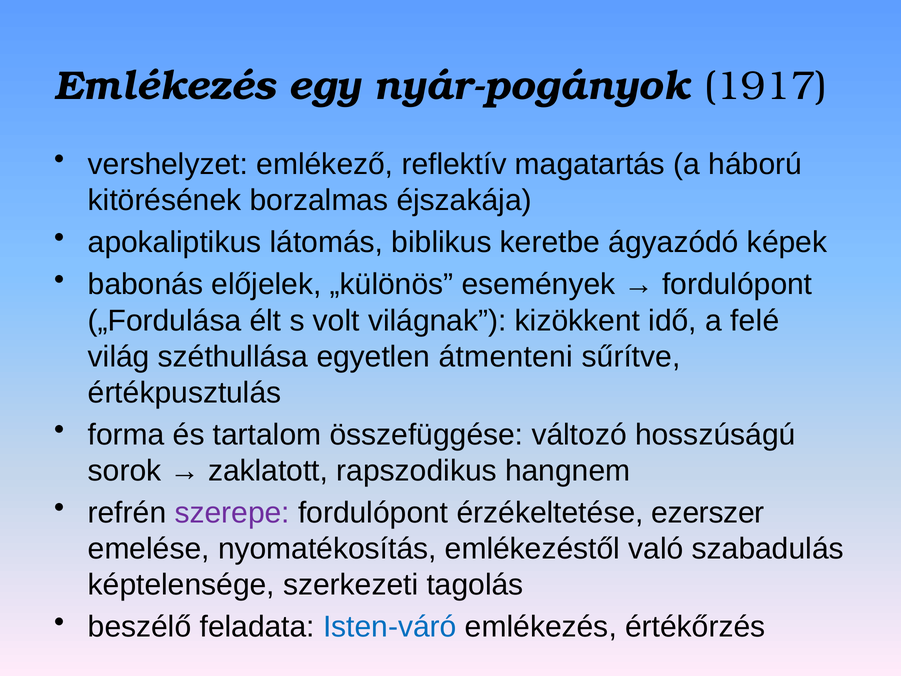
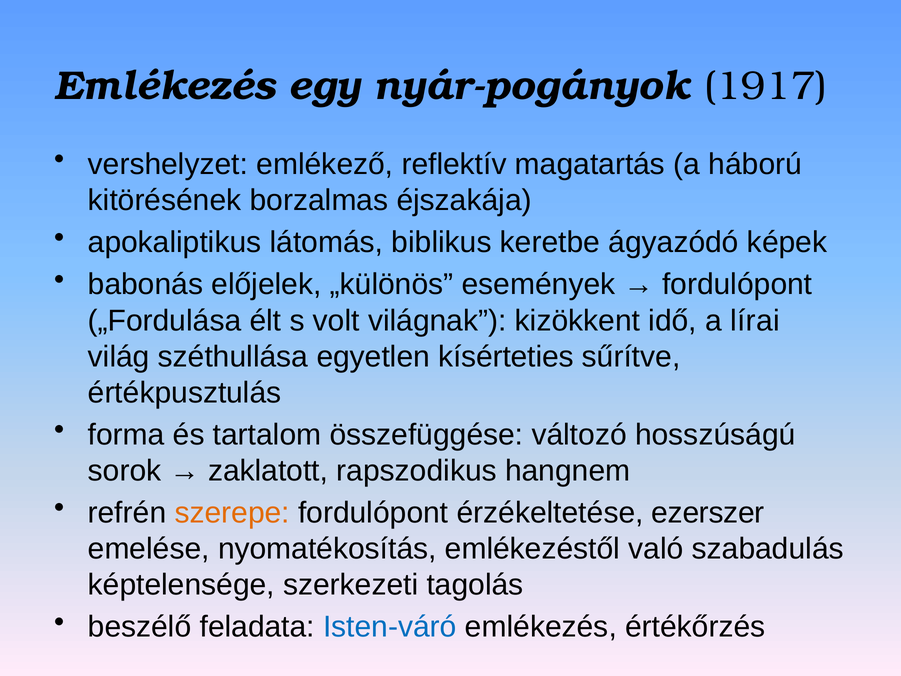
felé: felé -> lírai (755, 320)
átmenteni: átmenteni -> kísérteties (506, 357)
szerepe colour: purple -> orange (232, 513)
